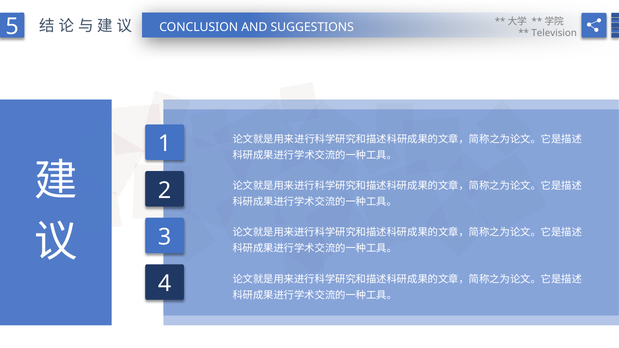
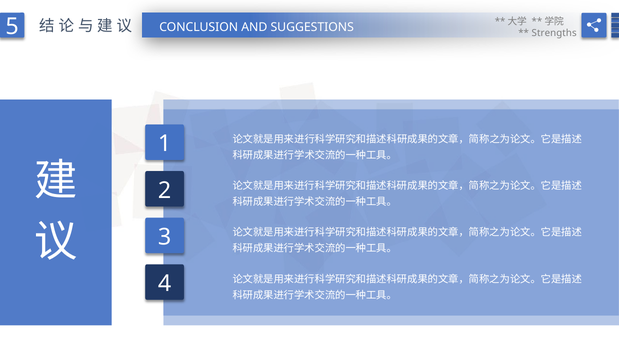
Television: Television -> Strengths (554, 33)
